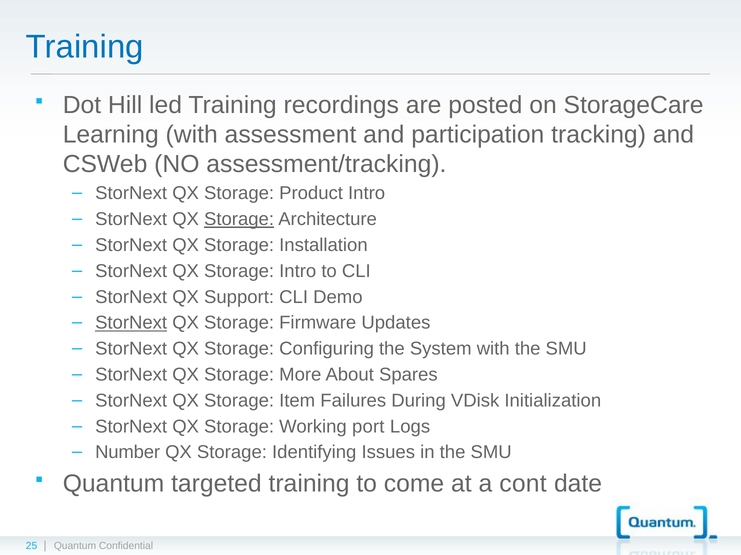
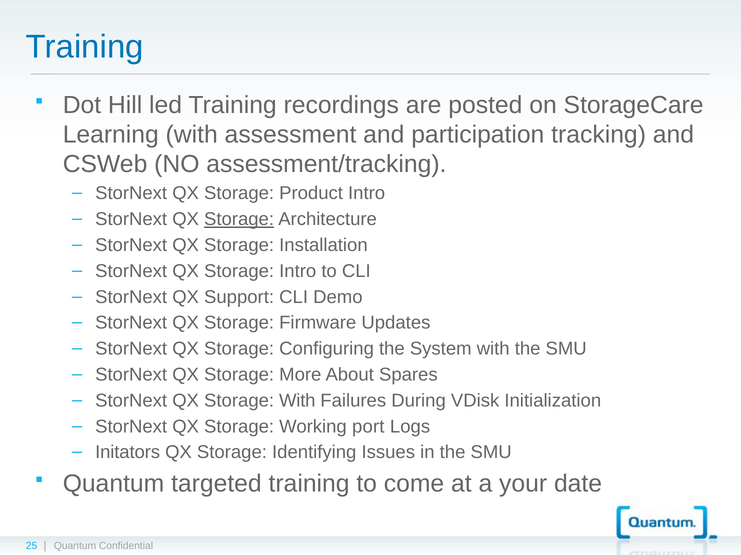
StorNext underline: present -> none (131, 323)
Storage Item: Item -> With (297, 401)
Number: Number -> Initators (128, 453)
cont: cont -> your (523, 484)
